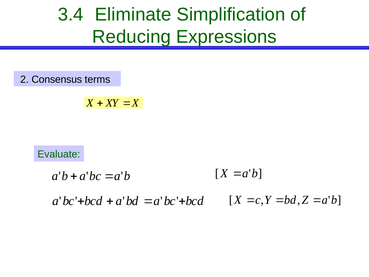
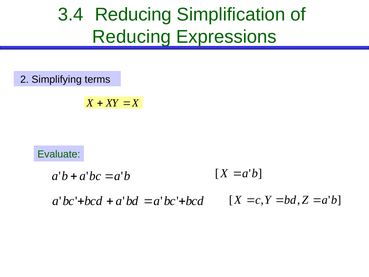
3.4 Eliminate: Eliminate -> Reducing (133, 15)
Consensus: Consensus -> Simplifying (57, 79)
